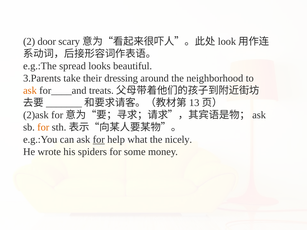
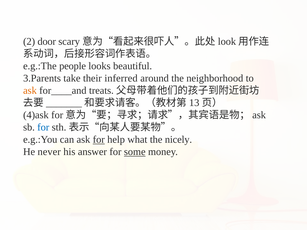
spread: spread -> people (73, 66)
dressing: dressing -> inferred (121, 78)
2)ask: 2)ask -> 4)ask (36, 115)
for colour: orange -> blue (43, 127)
wrote: wrote -> never (49, 152)
spiders: spiders -> answer (92, 152)
some underline: none -> present (135, 152)
